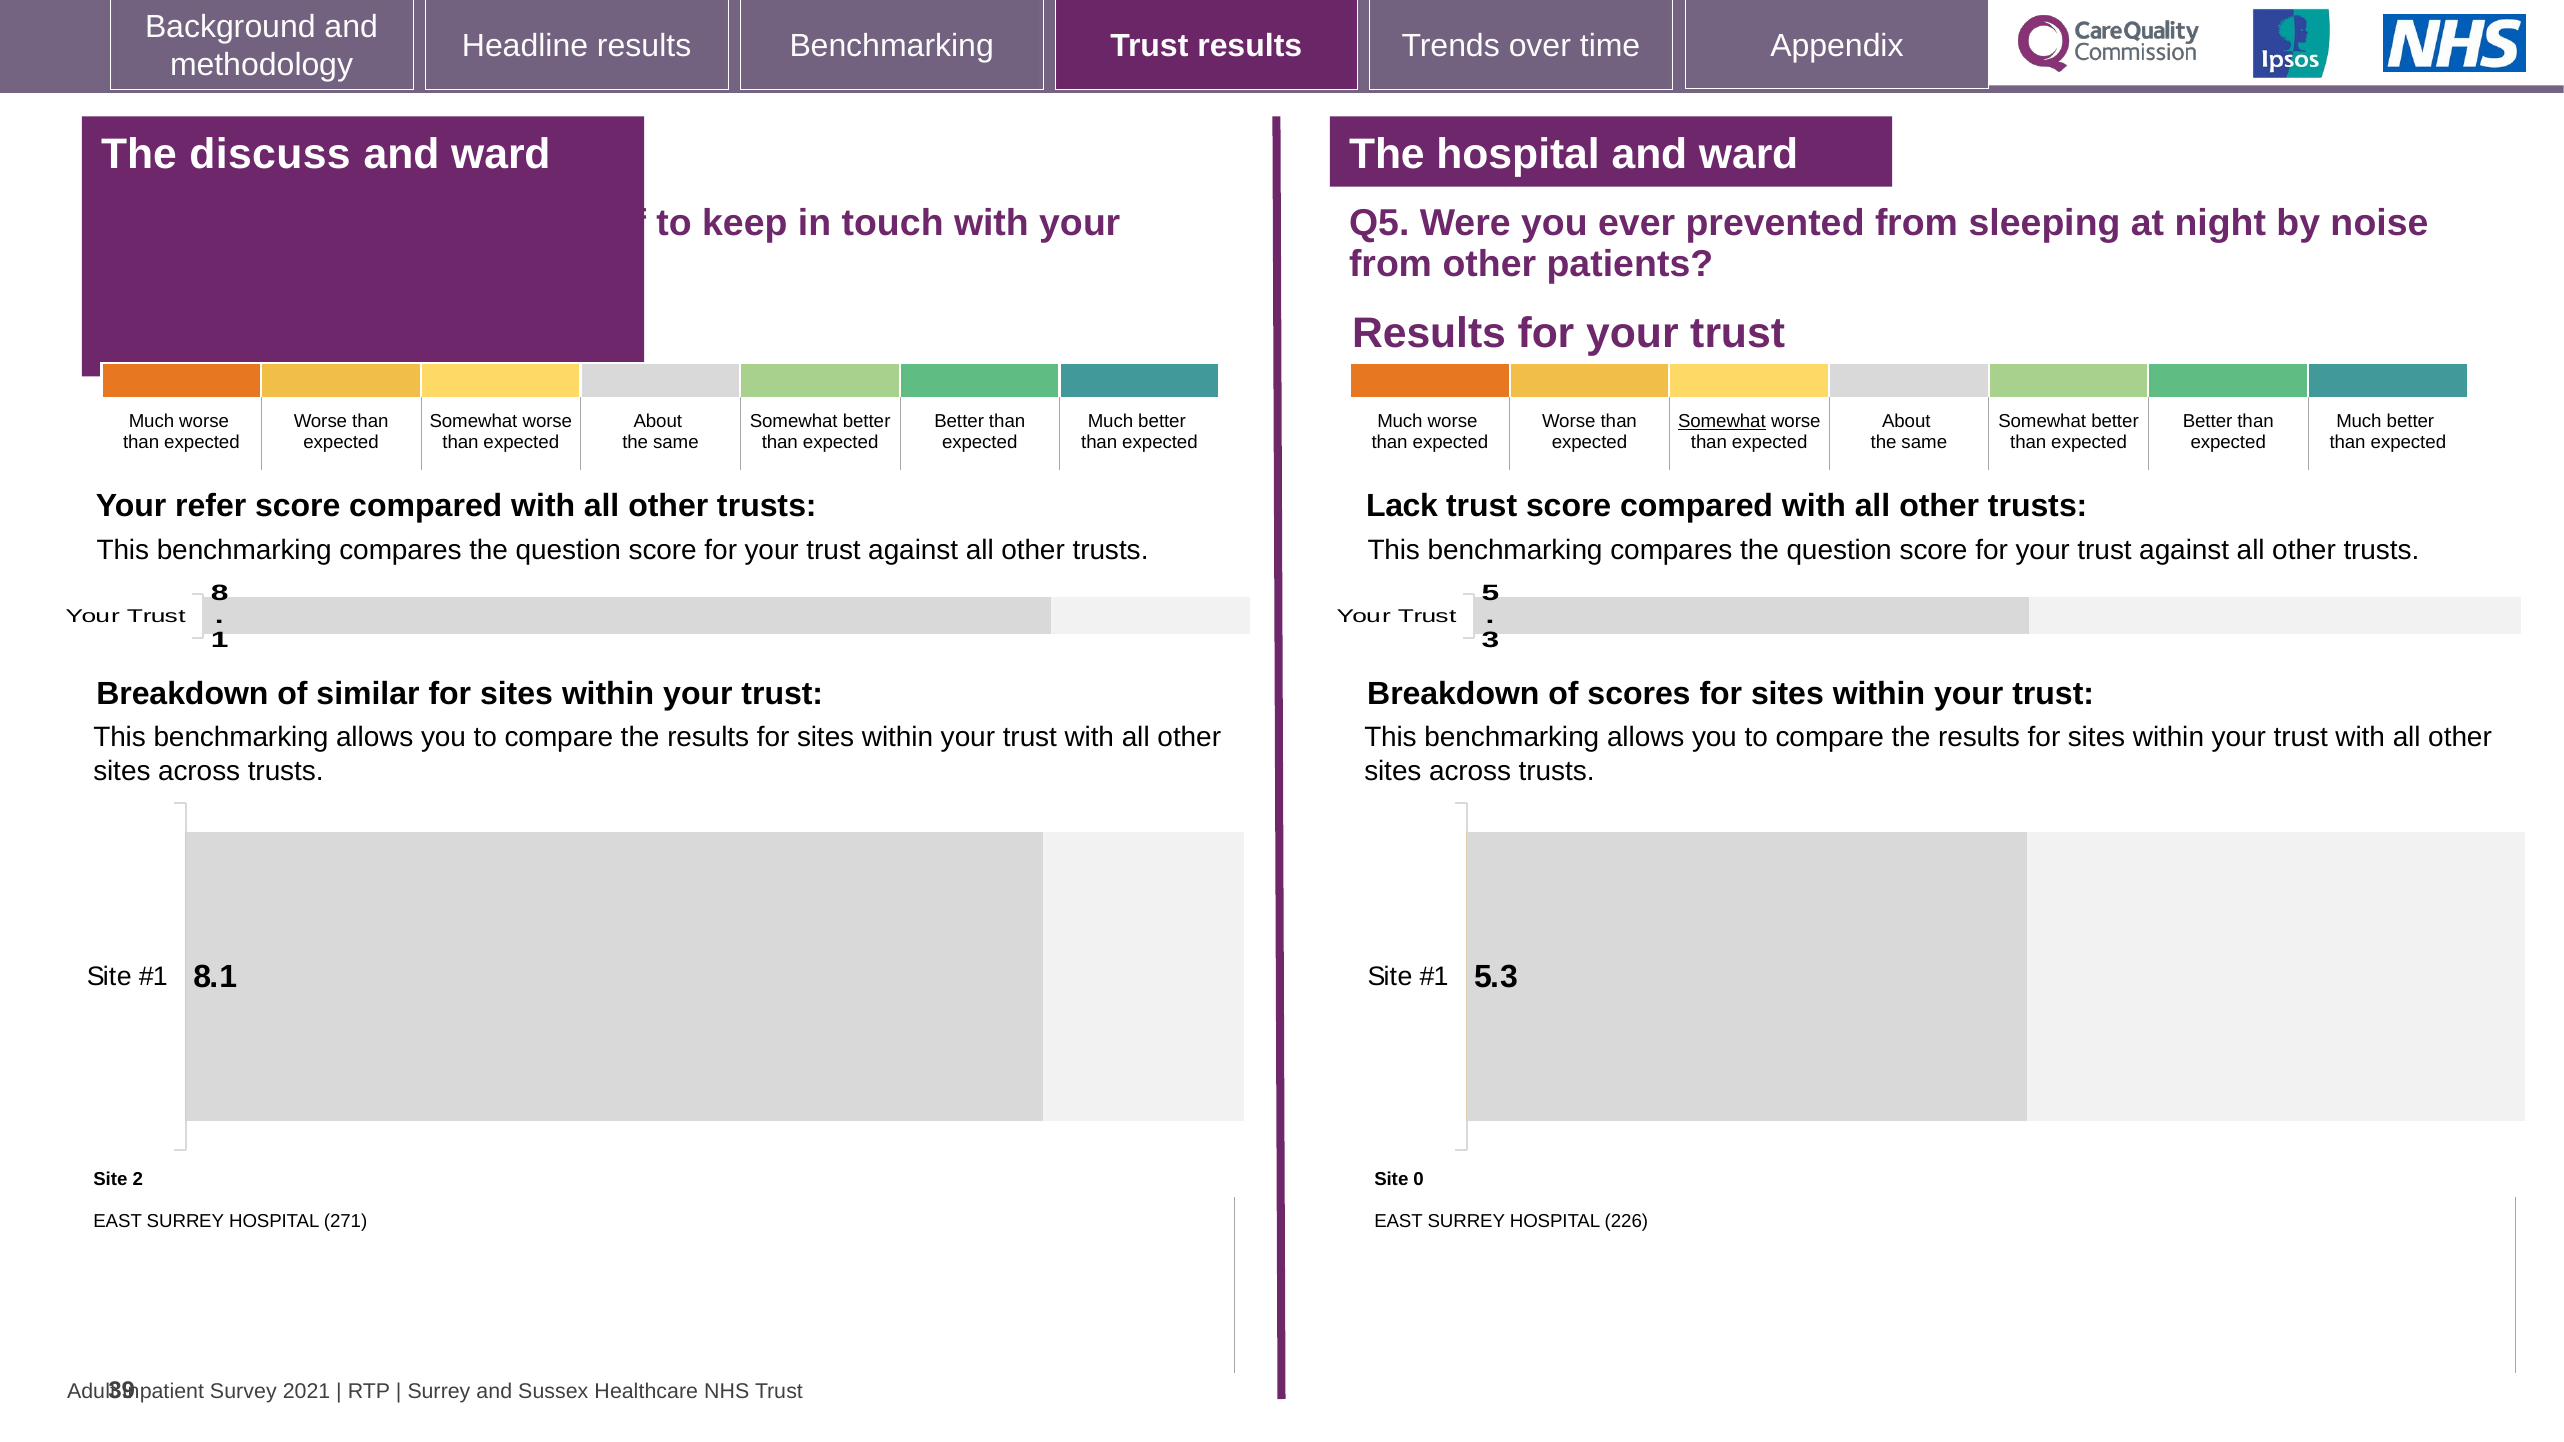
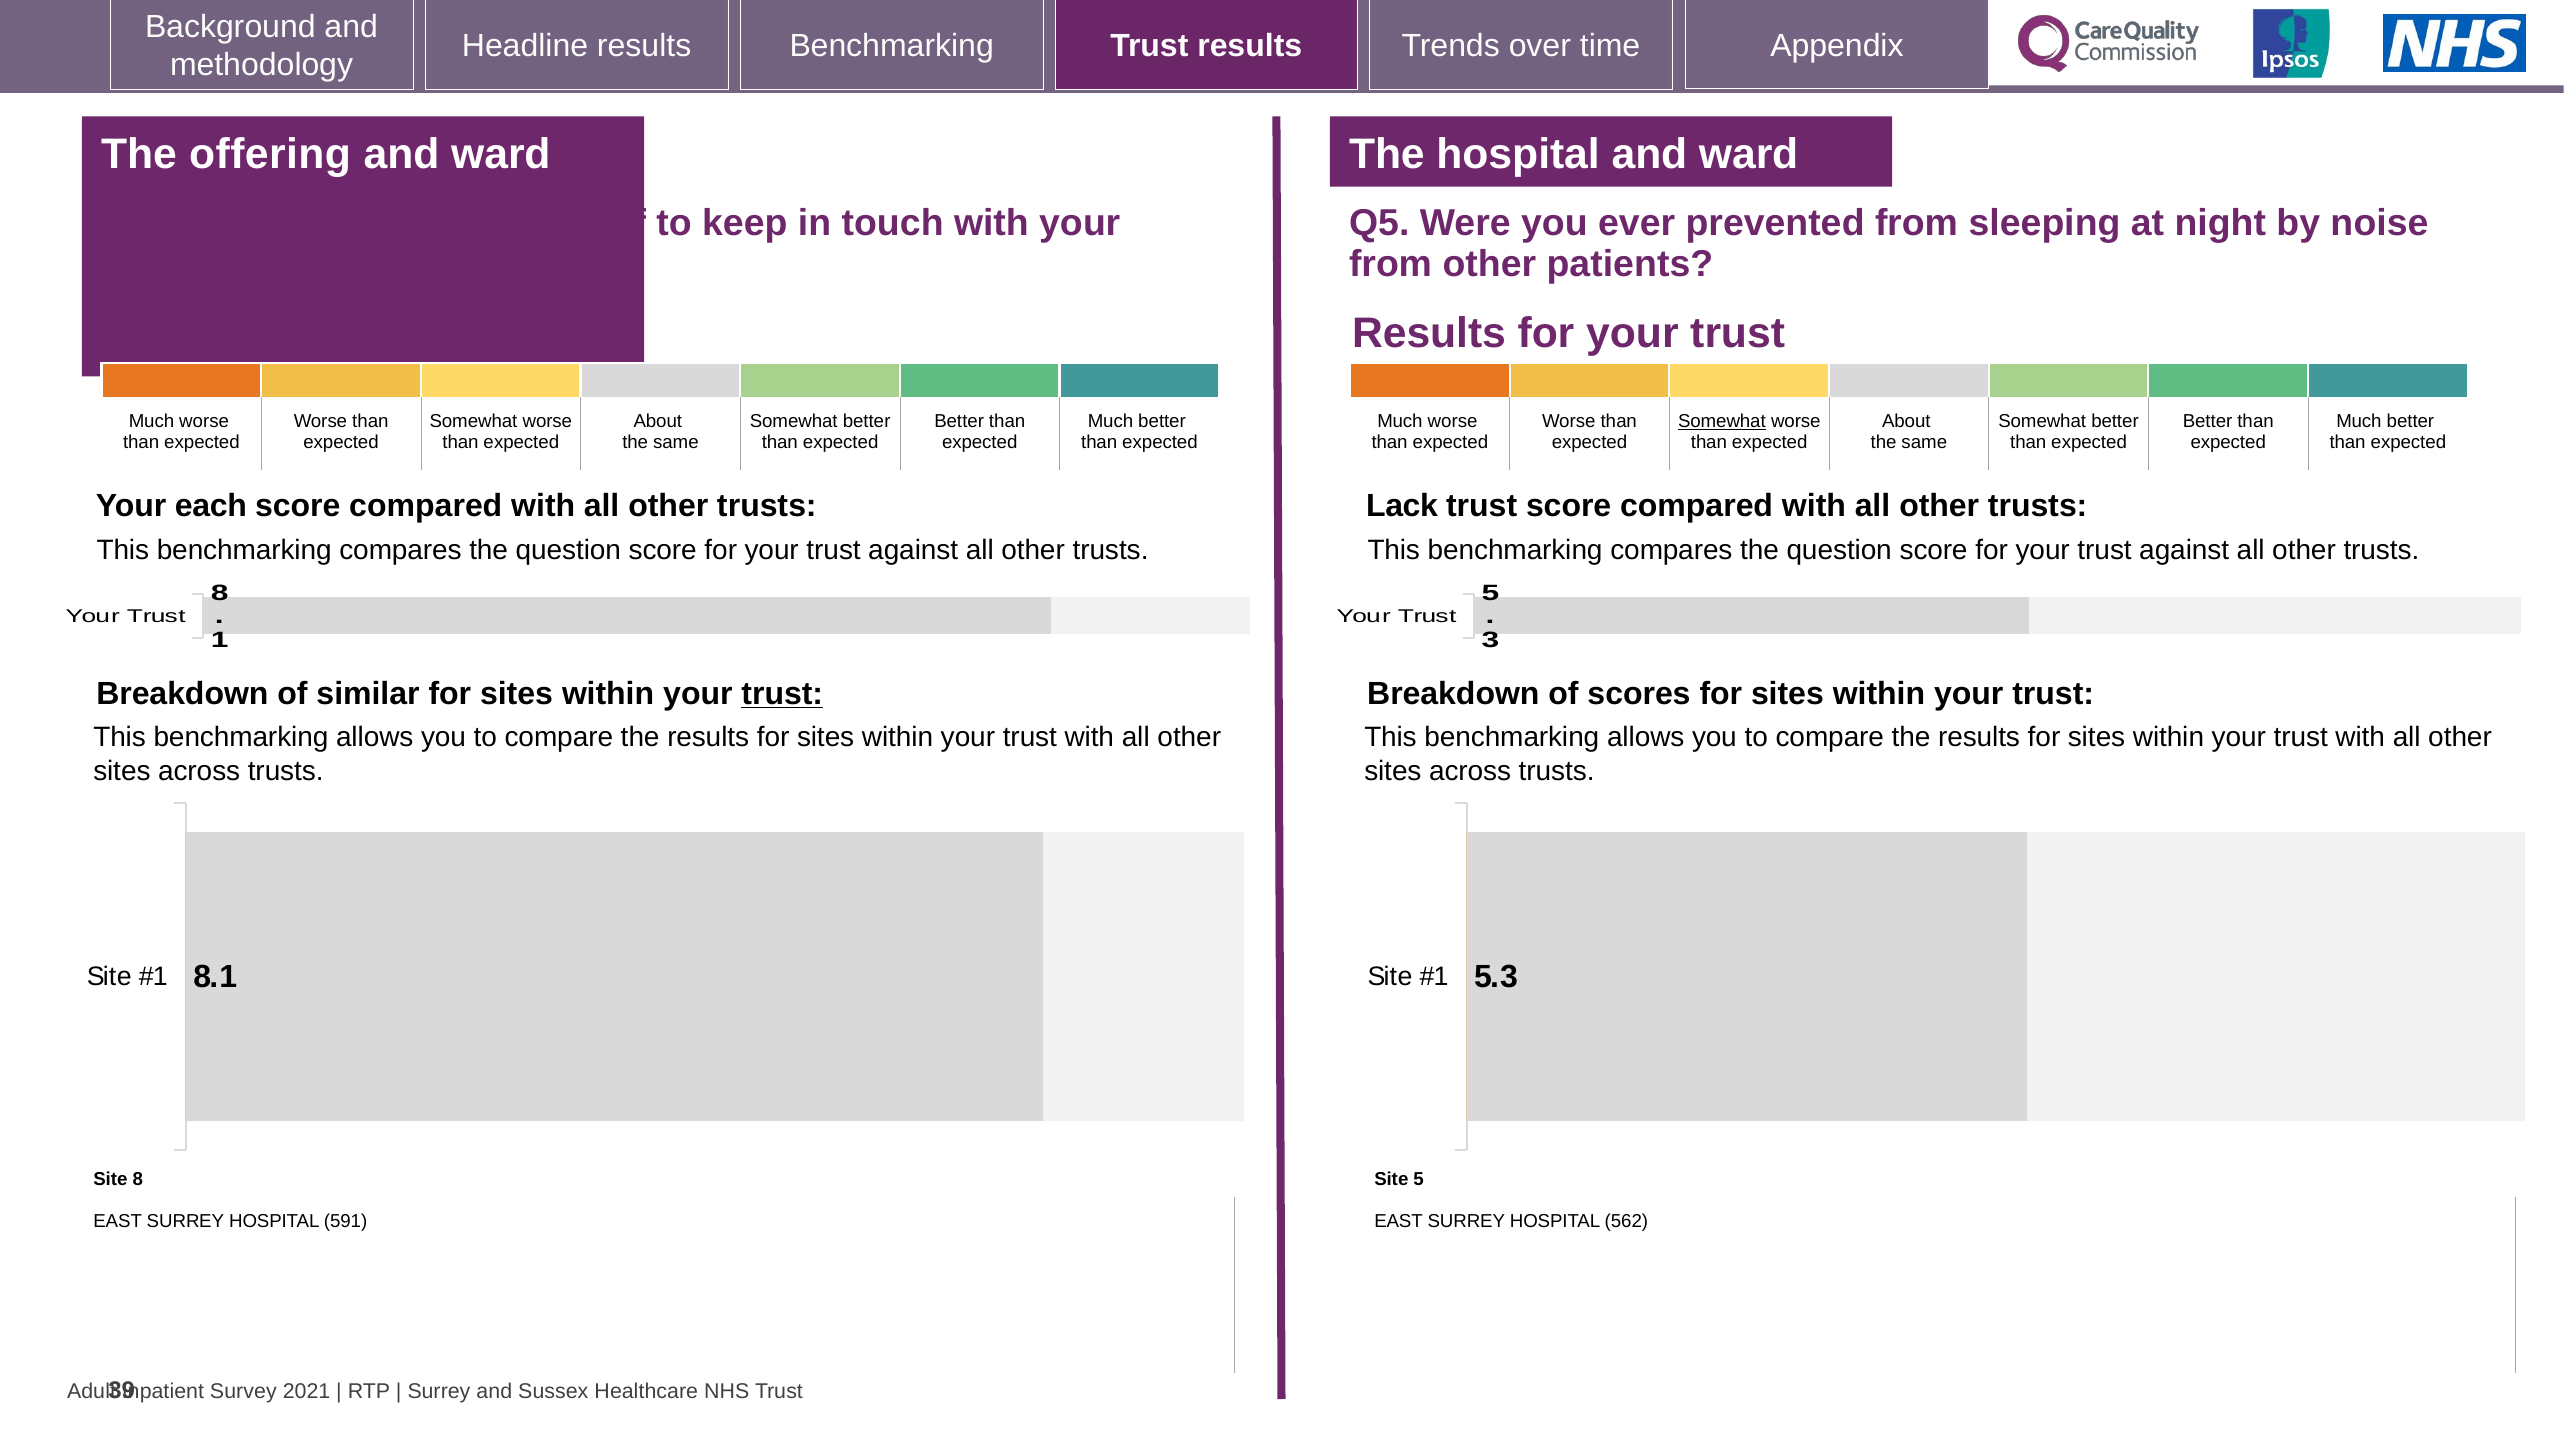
discuss: discuss -> offering (270, 155)
refer: refer -> each (211, 506)
trust underline: none -> present (782, 694)
Site 2: 2 -> 8 (138, 1179)
Site 0: 0 -> 5 (1419, 1179)
271: 271 -> 591 (346, 1221)
226: 226 -> 562 (1626, 1221)
